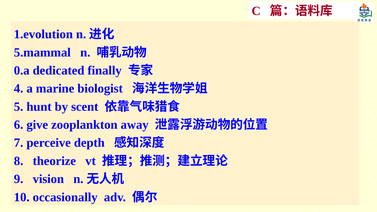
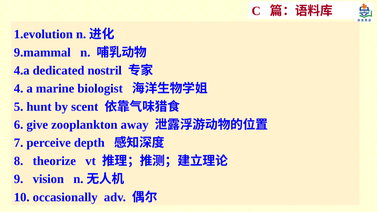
5.mammal: 5.mammal -> 9.mammal (42, 52)
0.a: 0.a -> 4.a (22, 70)
finally: finally -> nostril (105, 70)
